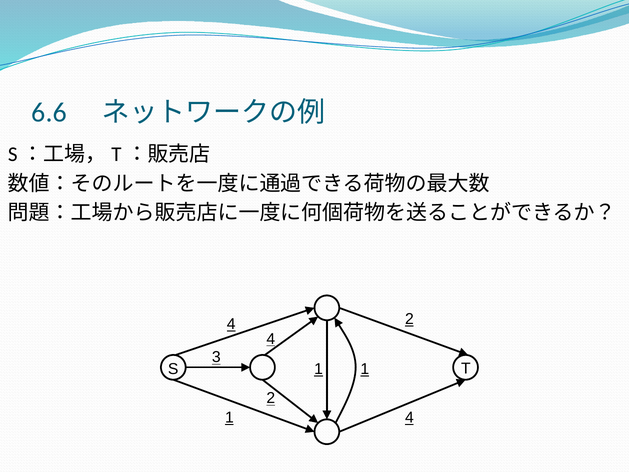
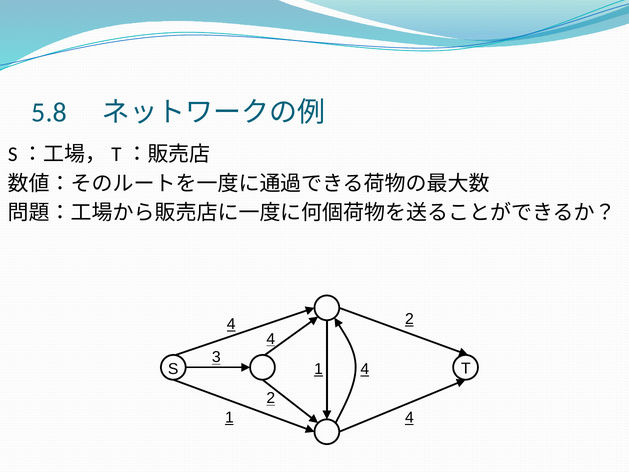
6.6: 6.6 -> 5.8 (49, 112)
1 1: 1 -> 4 (365, 369)
